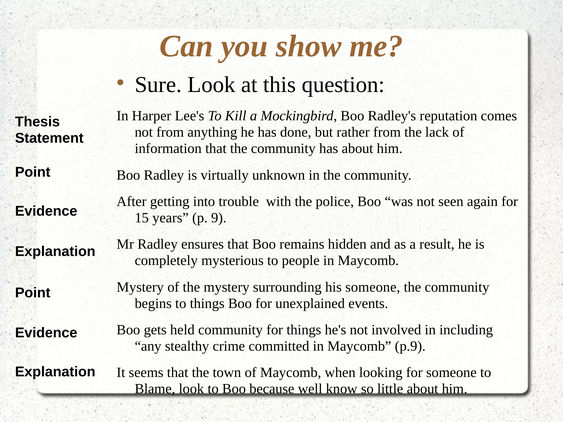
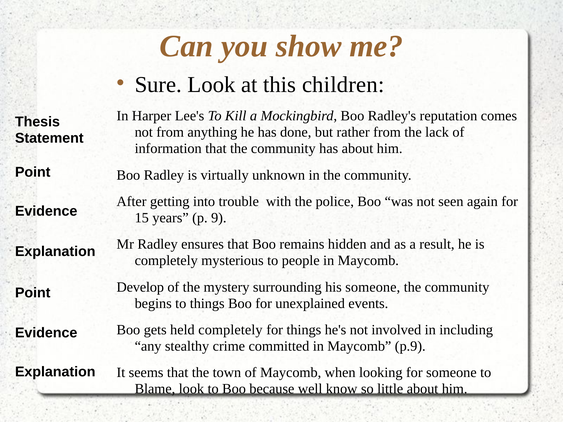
question: question -> children (343, 85)
Mystery: Mystery -> Develop (140, 287)
held community: community -> completely (230, 330)
